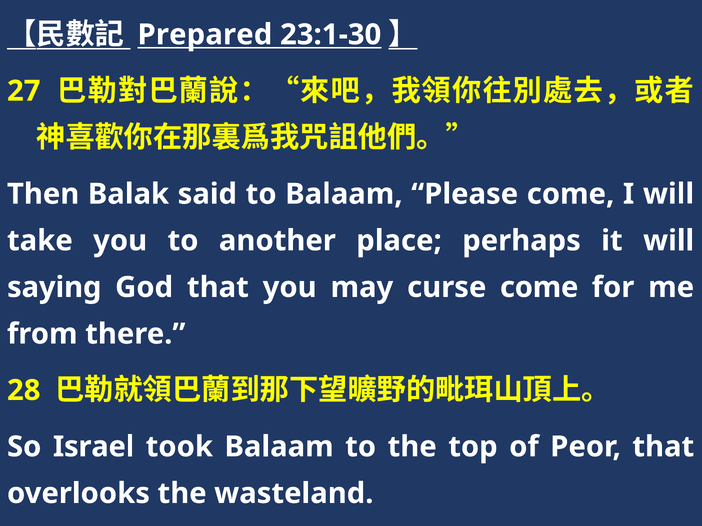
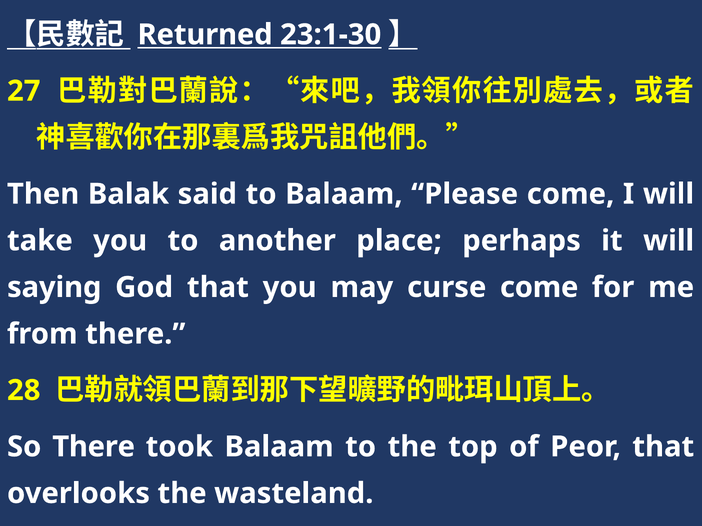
Prepared: Prepared -> Returned (205, 35)
So Israel: Israel -> There (94, 447)
